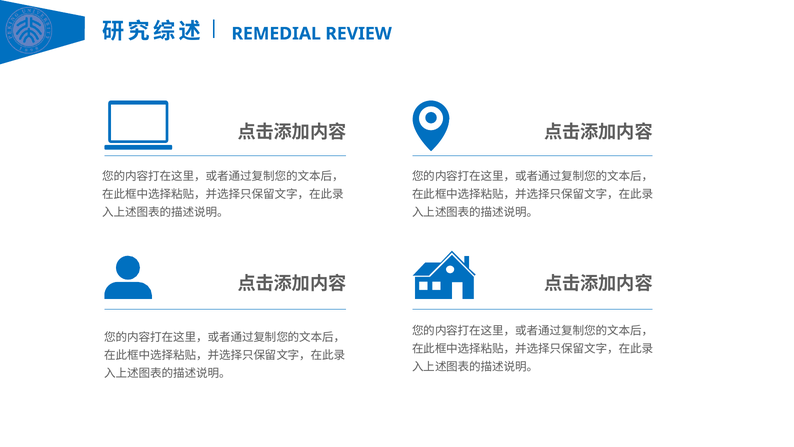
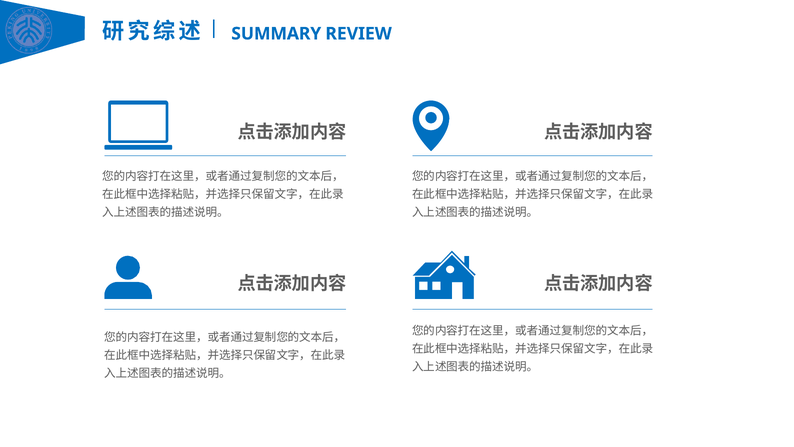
REMEDIAL: REMEDIAL -> SUMMARY (276, 34)
